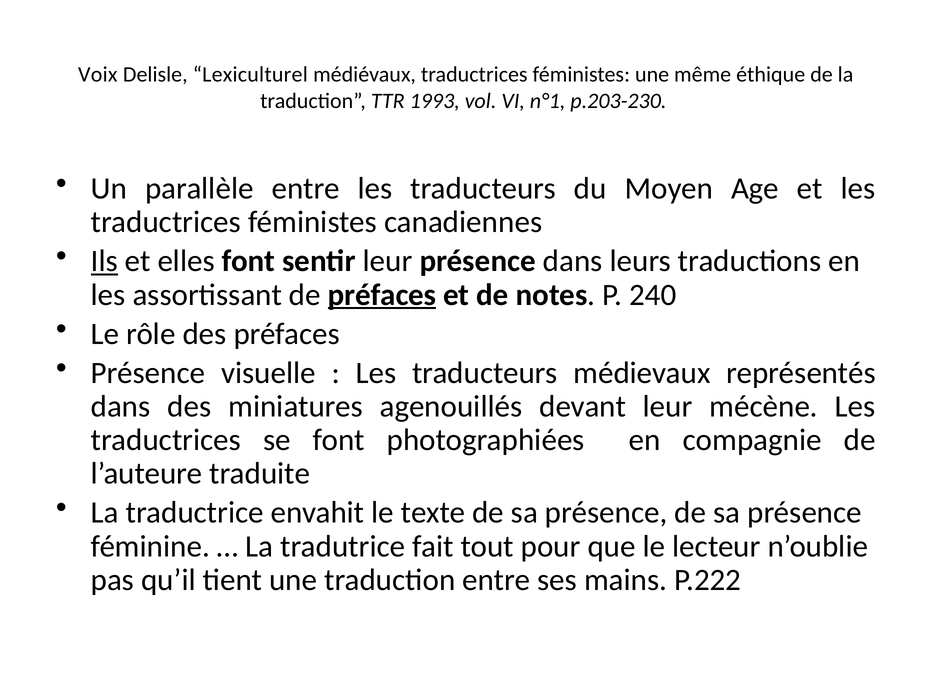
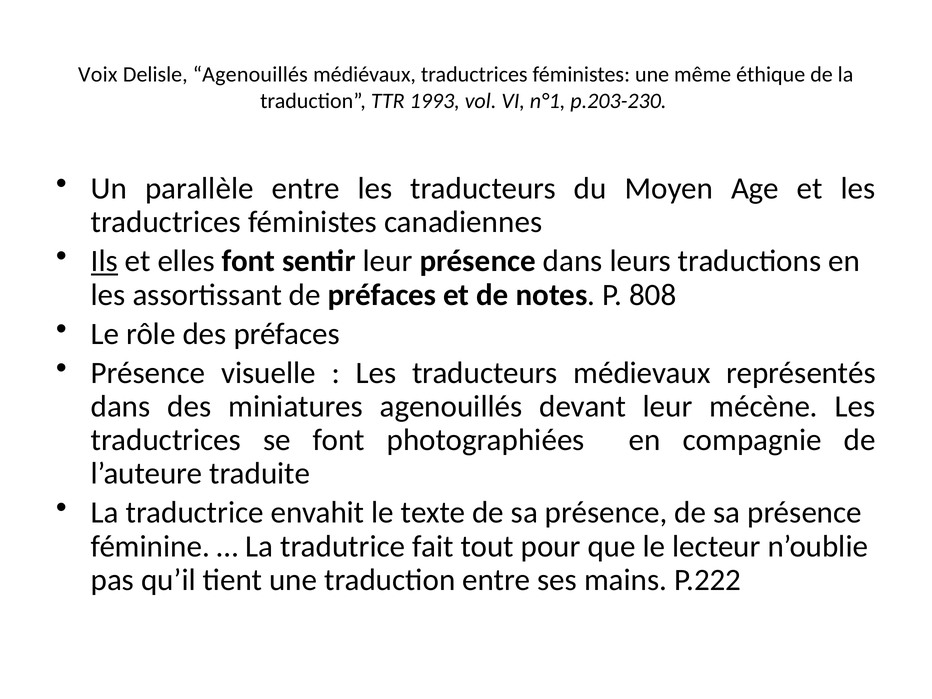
Delisle Lexiculturel: Lexiculturel -> Agenouillés (250, 75)
préfaces underline: present -> none (382, 295)
240: 240 -> 808 (653, 295)
